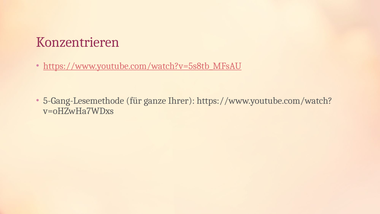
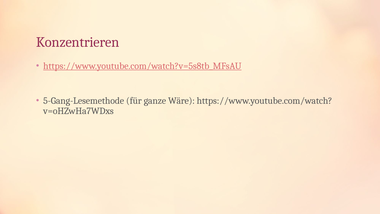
Ihrer: Ihrer -> Wäre (181, 101)
